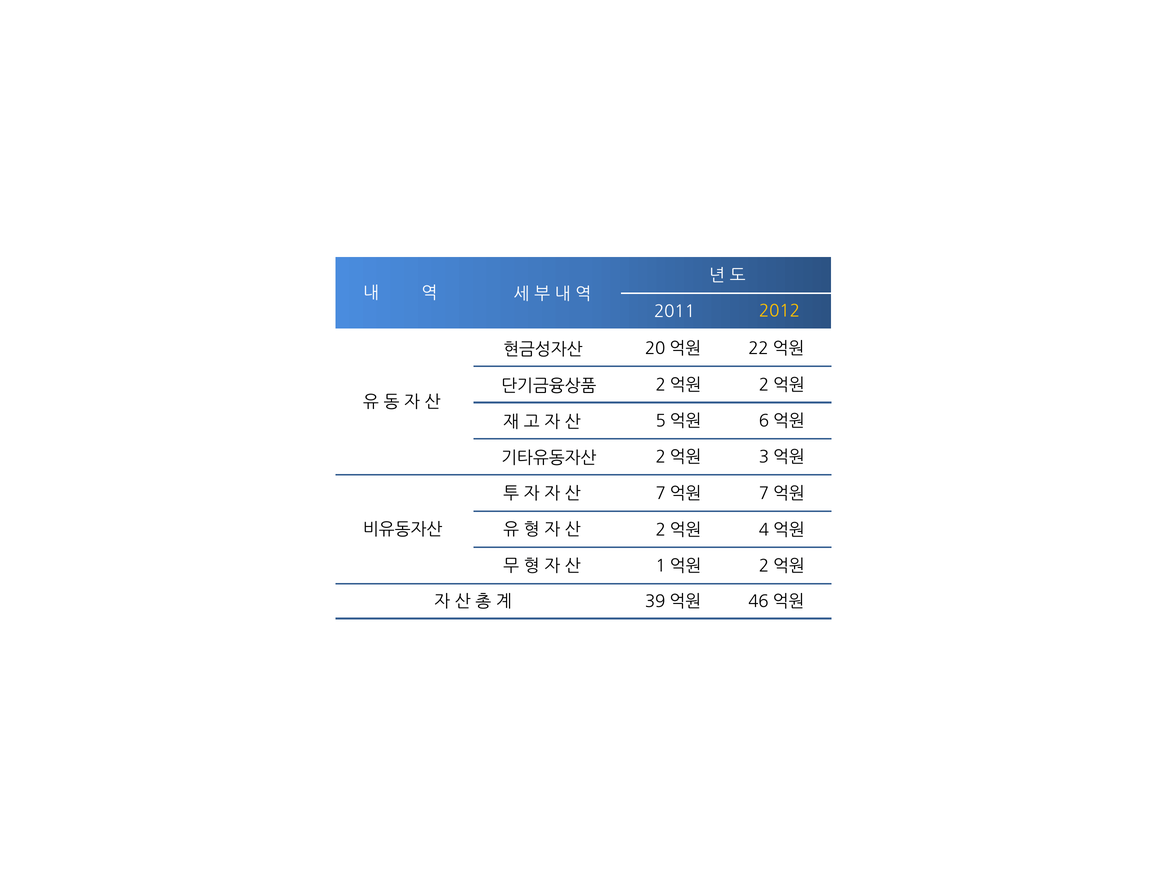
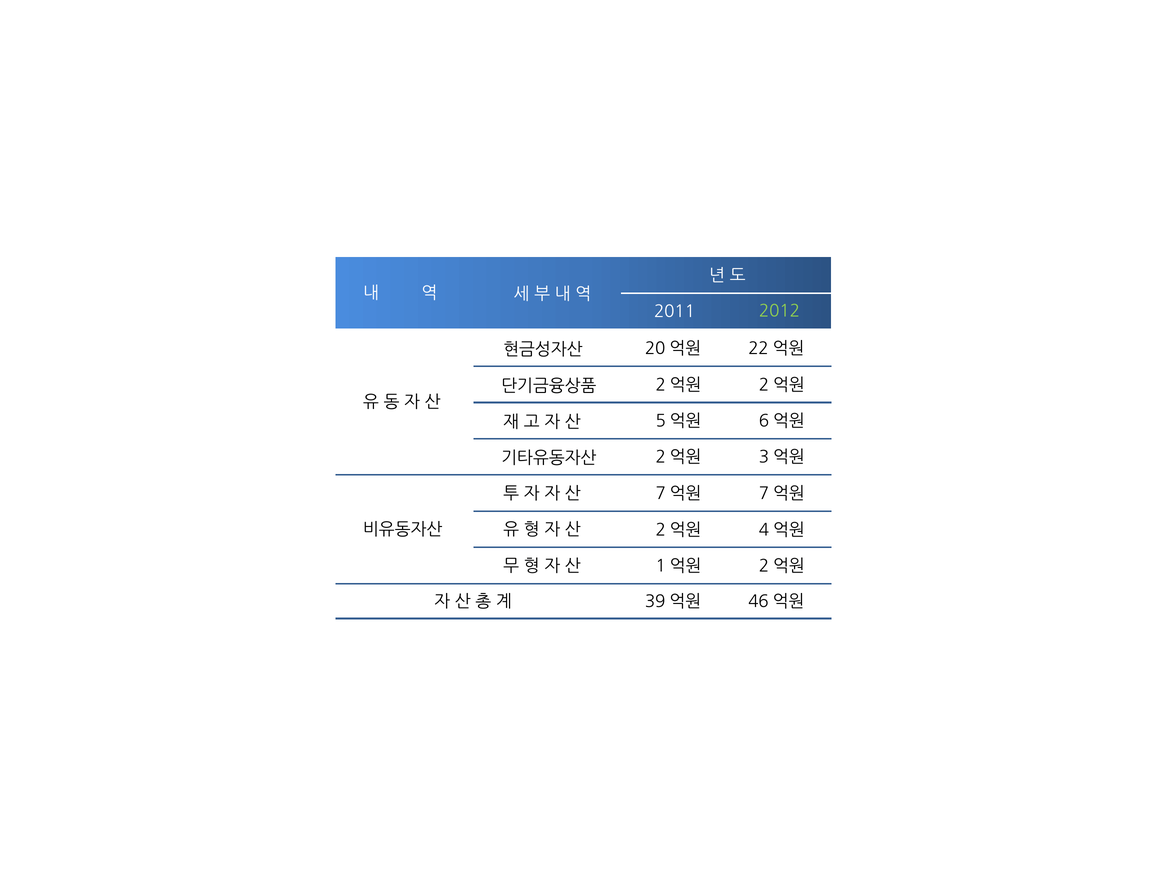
2012 colour: yellow -> light green (779, 311)
